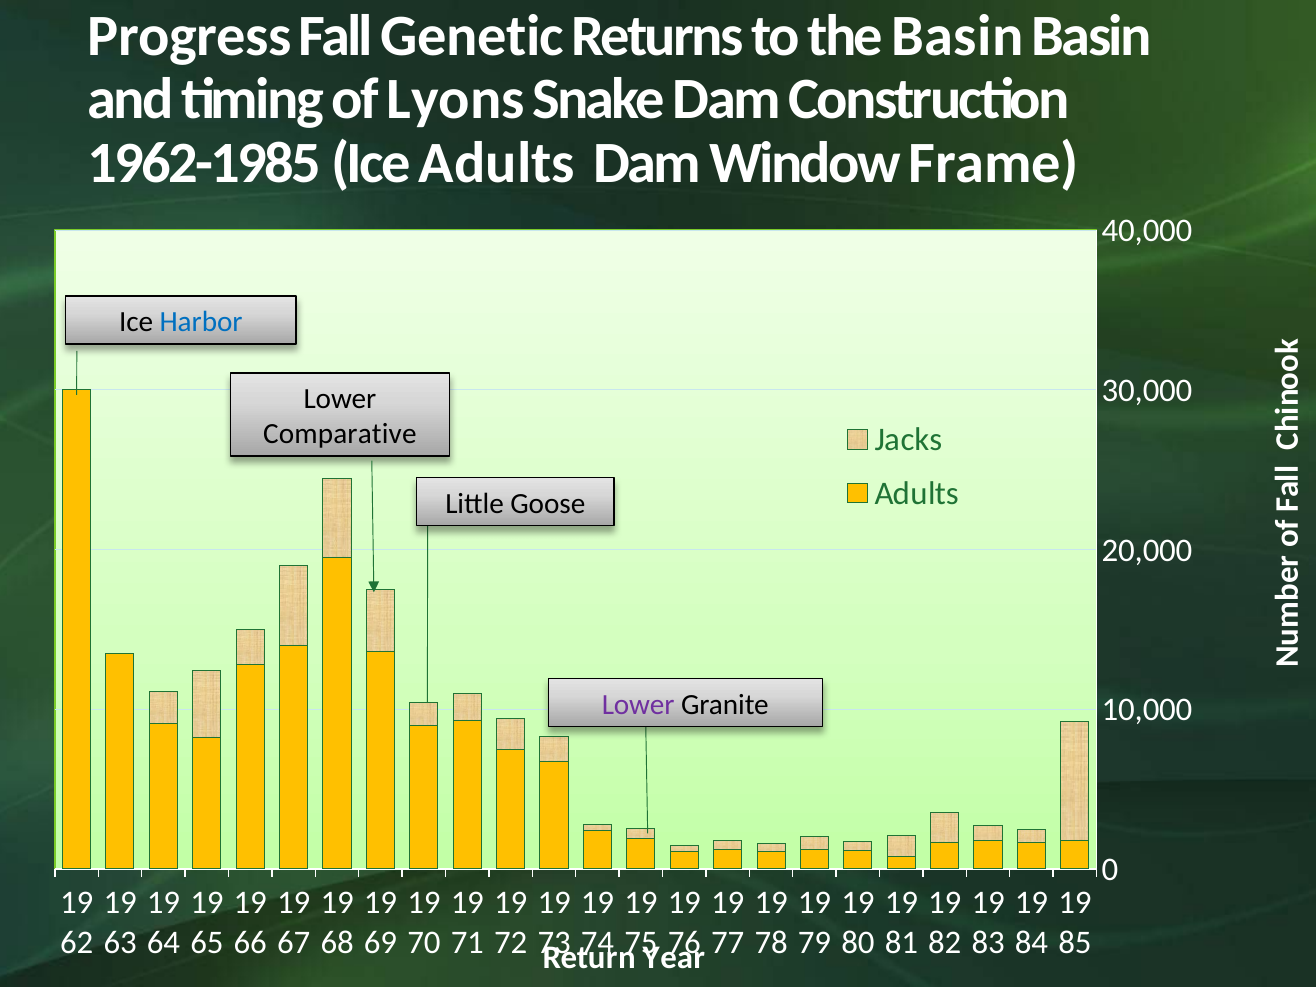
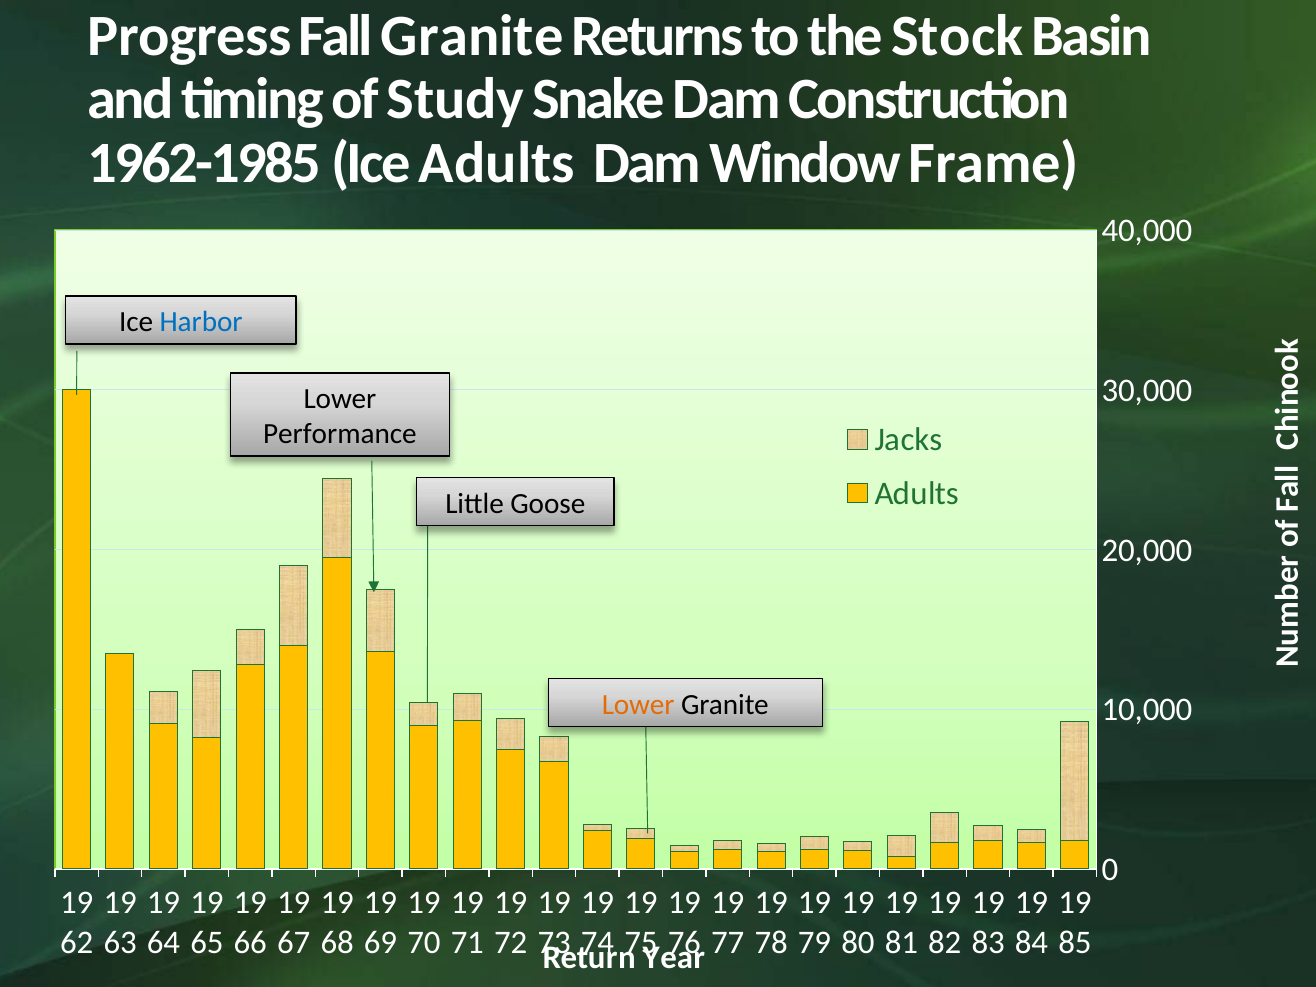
Fall Genetic: Genetic -> Granite (472, 36)
the Basin: Basin -> Stock (957, 36)
Lyons: Lyons -> Study (456, 100)
Comparative: Comparative -> Performance (340, 434)
Lower colour: purple -> orange (638, 705)
